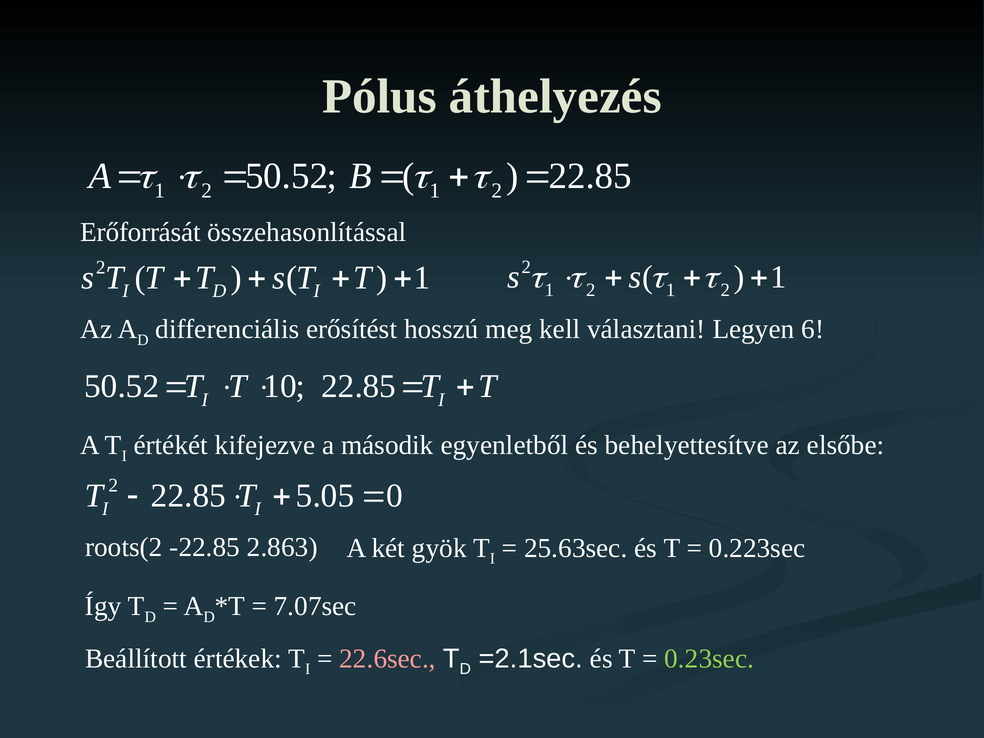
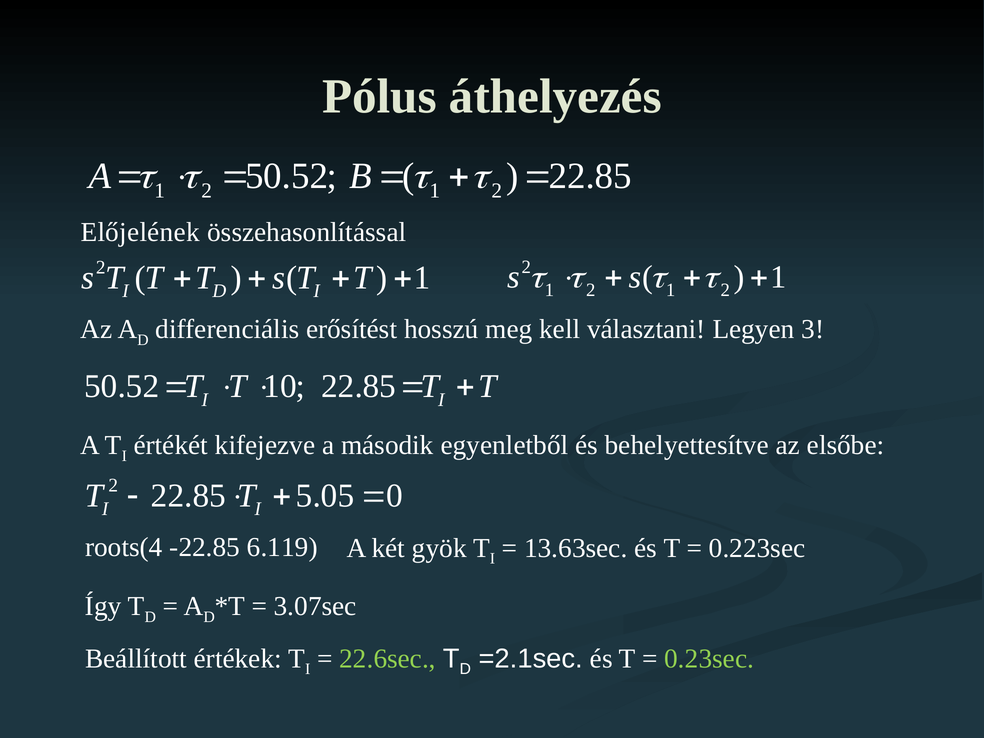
Erőforrását: Erőforrását -> Előjelének (140, 232)
6: 6 -> 3 (813, 329)
roots(2: roots(2 -> roots(4 (124, 547)
2.863: 2.863 -> 6.119 (282, 547)
25.63sec: 25.63sec -> 13.63sec (576, 548)
7.07sec: 7.07sec -> 3.07sec (315, 606)
22.6sec colour: pink -> light green (388, 659)
